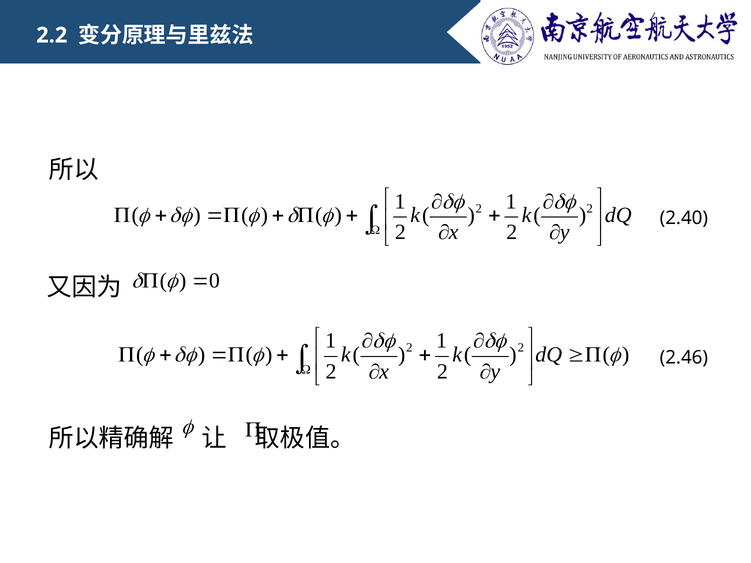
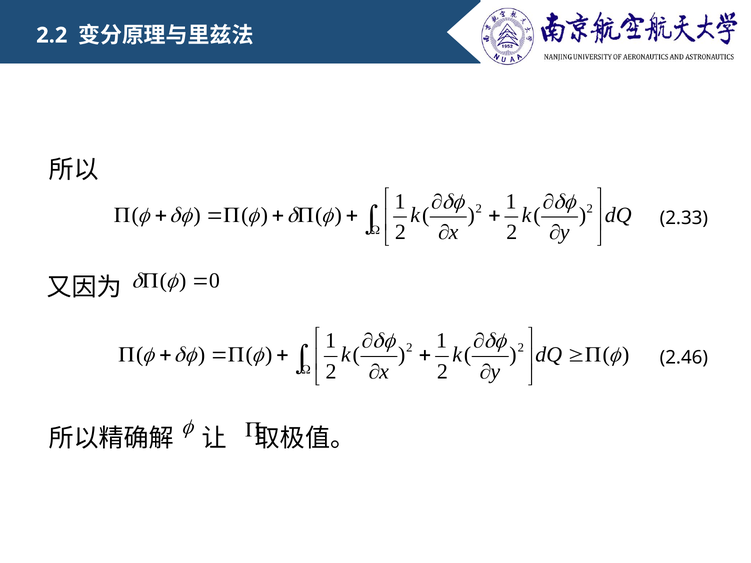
2.40: 2.40 -> 2.33 (684, 218)
